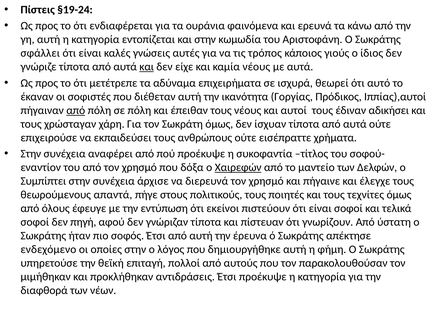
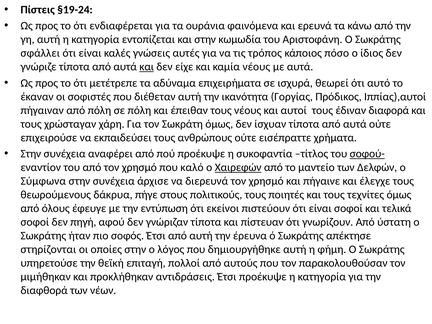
γιούς: γιούς -> πόσο (337, 53)
από underline: present -> none (76, 110)
αδικήσει: αδικήσει -> διαφορά (389, 110)
σοφού- underline: none -> present (367, 154)
δόξα: δόξα -> καλό (192, 167)
Συμπίπτει: Συμπίπτει -> Σύμφωνα (43, 181)
απαντά: απαντά -> δάκρυα (113, 195)
ενδεχόμενο: ενδεχόμενο -> στηρίζονται (48, 249)
